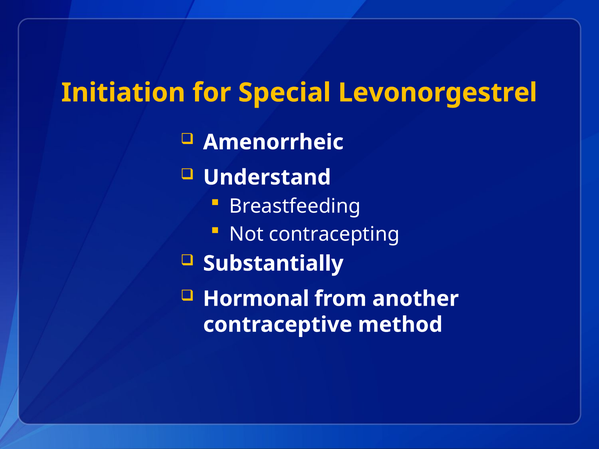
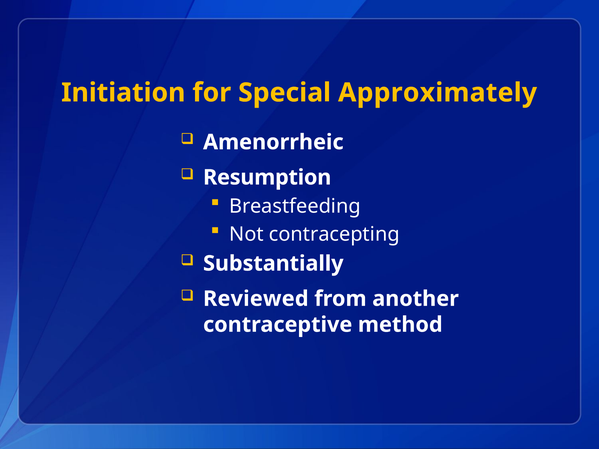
Levonorgestrel: Levonorgestrel -> Approximately (438, 93)
Understand: Understand -> Resumption (267, 177)
Hormonal: Hormonal -> Reviewed (256, 299)
